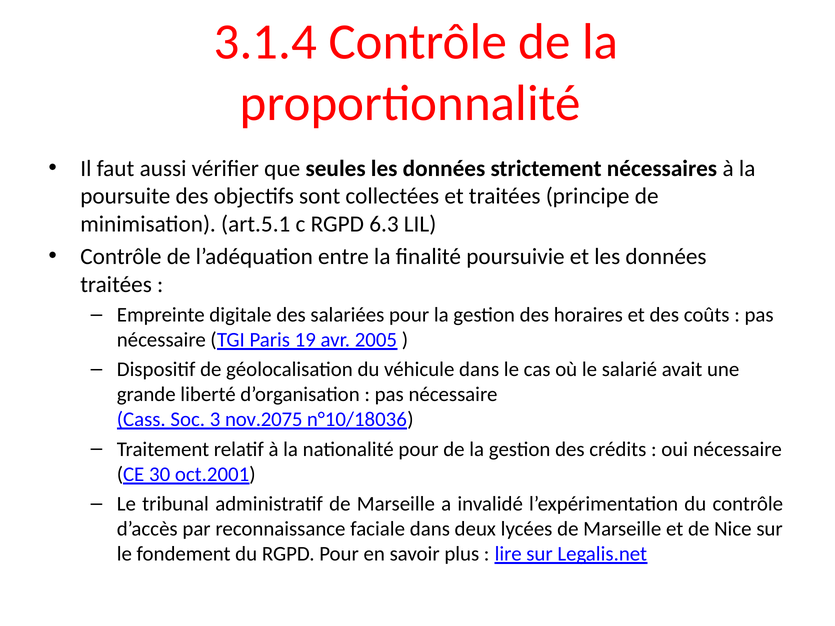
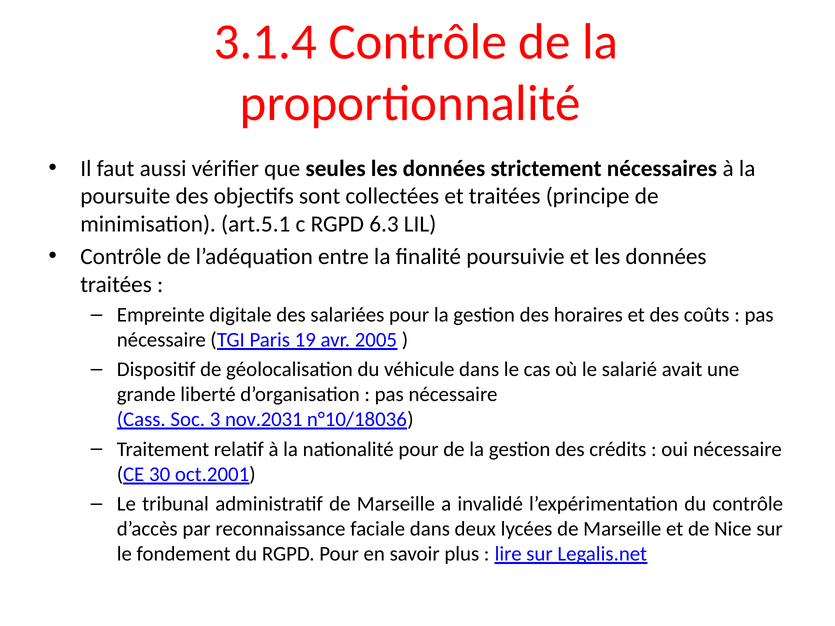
nov.2075: nov.2075 -> nov.2031 (264, 420)
